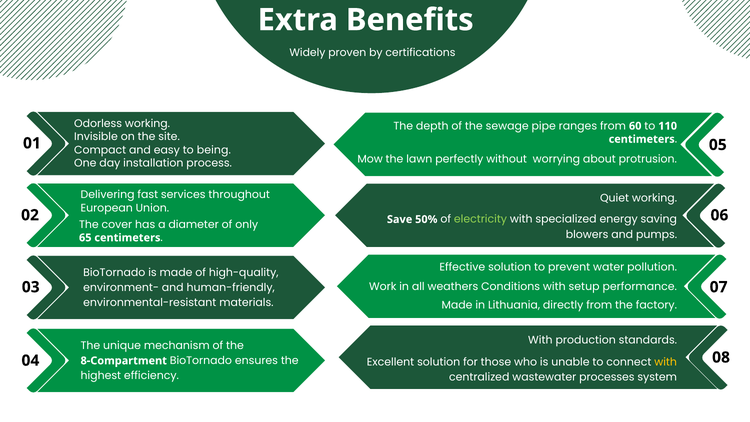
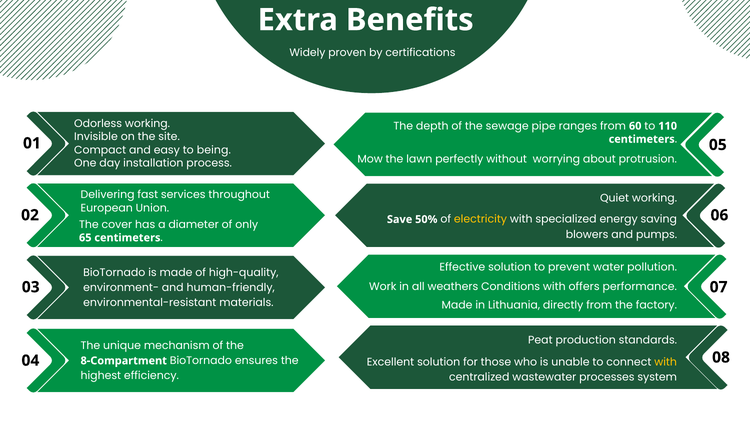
electricity colour: light green -> yellow (480, 219)
setup: setup -> offers (584, 287)
With: With -> Peat (540, 340)
